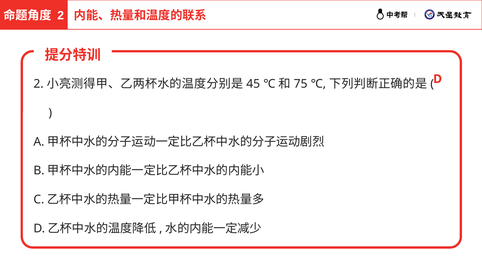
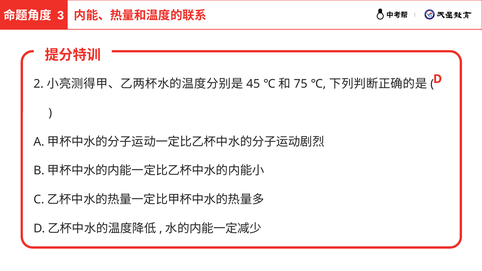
2: 2 -> 3 (61, 16)
